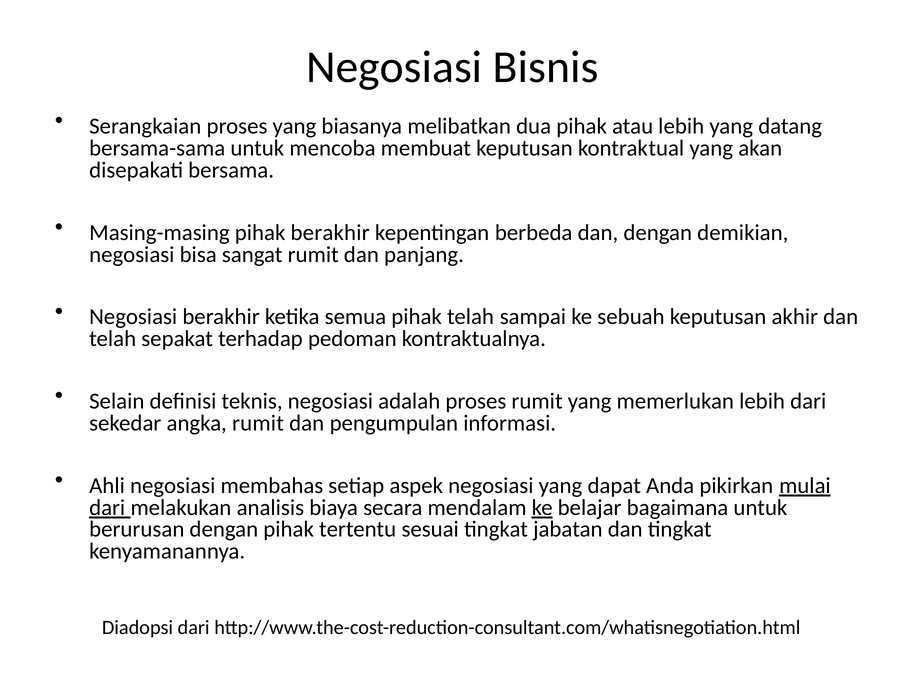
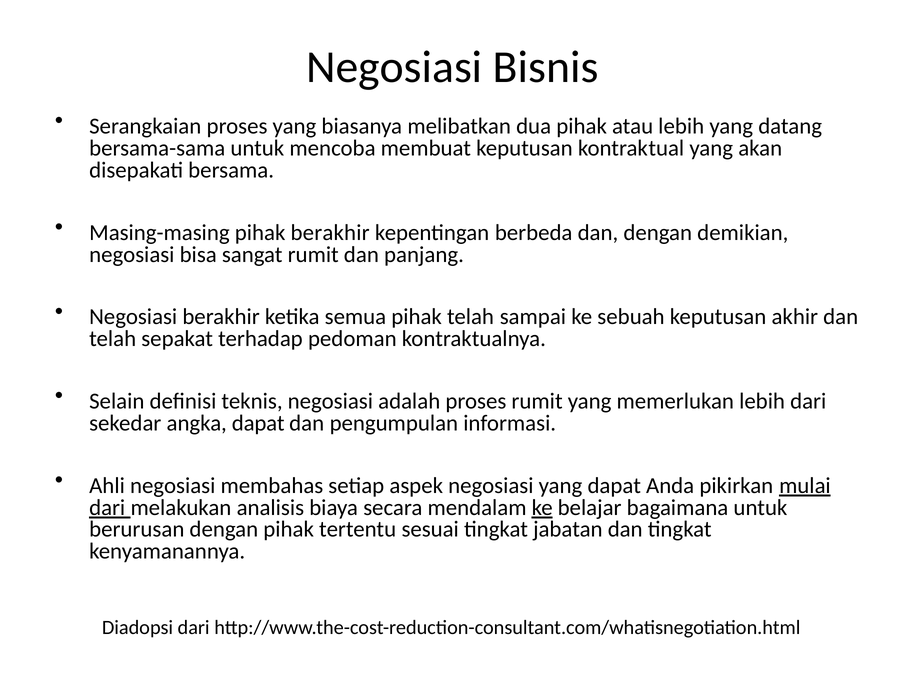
angka rumit: rumit -> dapat (258, 423)
